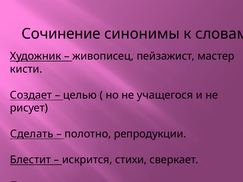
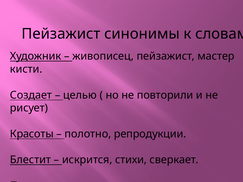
Сочинение: Сочинение -> Пейзажист (61, 34)
учащегося: учащегося -> повторили (165, 95)
Сделать: Сделать -> Красоты (32, 134)
